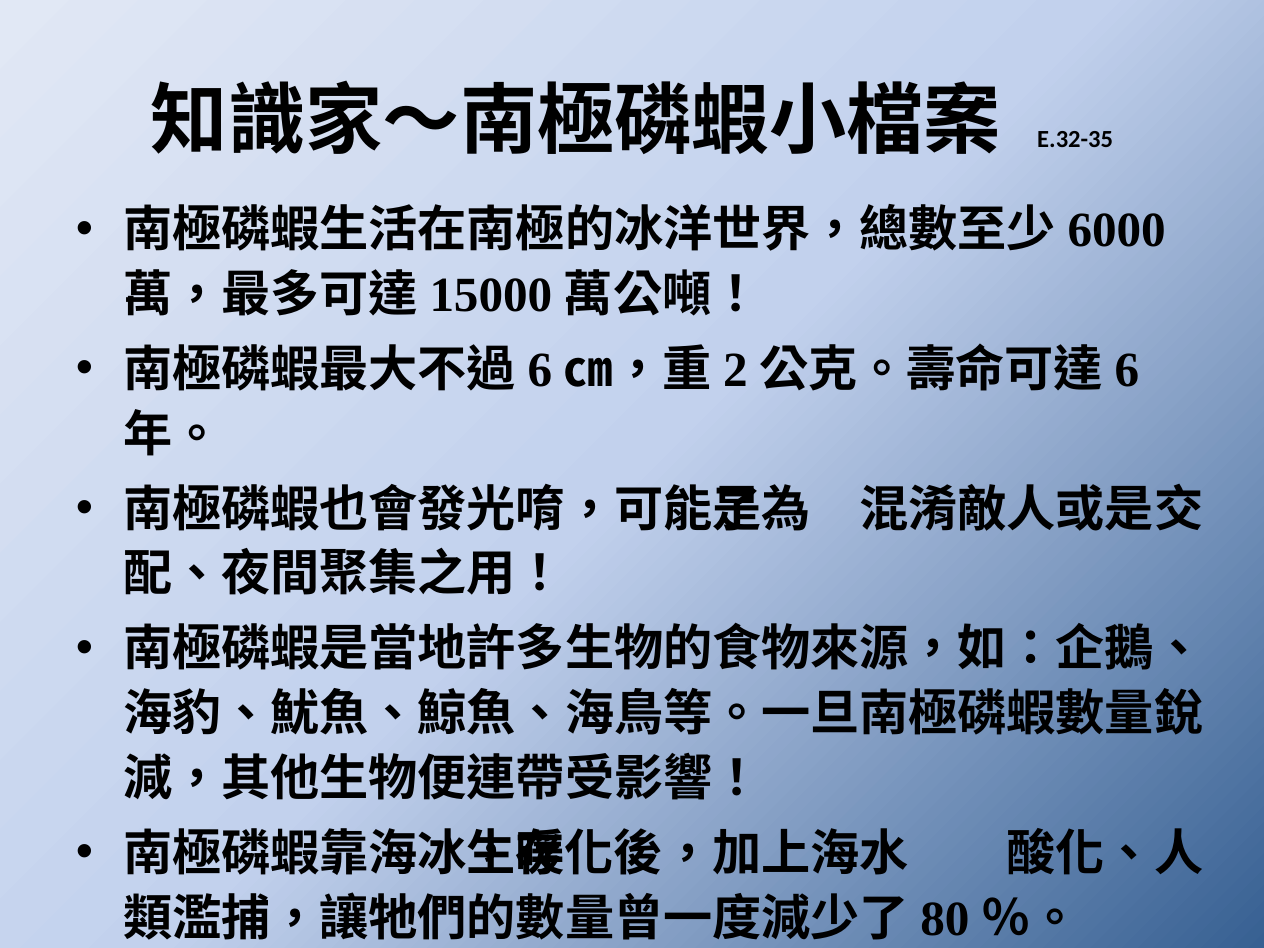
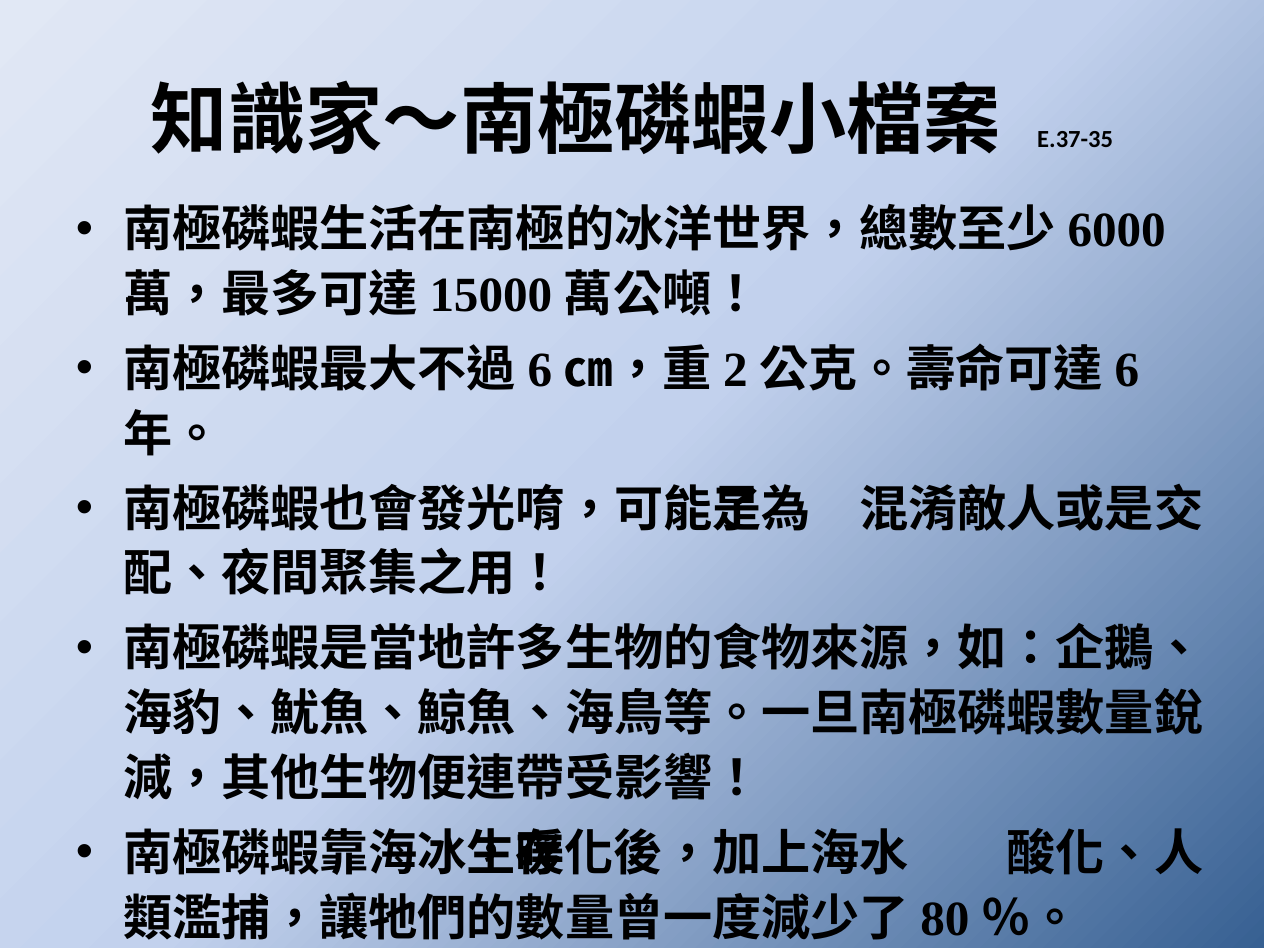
E.32-35: E.32-35 -> E.37-35 (1075, 140)
